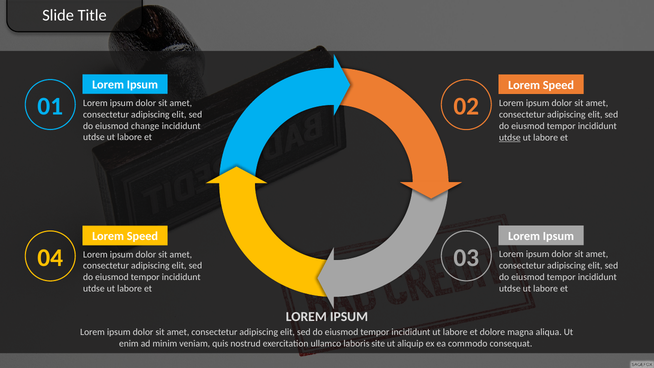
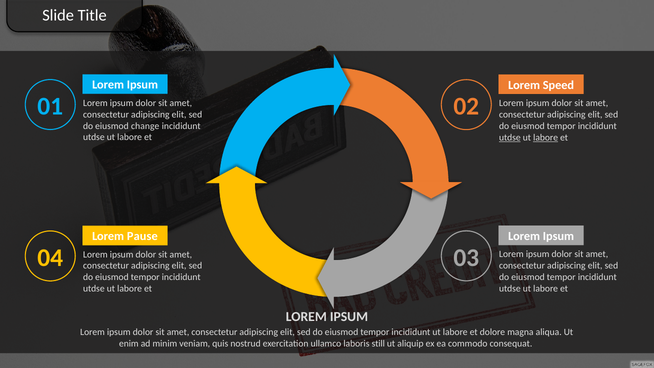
labore underline: none -> present (546, 137)
Speed: Speed -> Pause (142, 236)
site: site -> still (378, 343)
